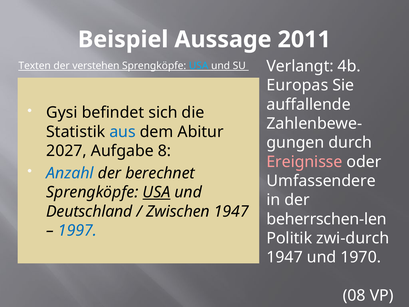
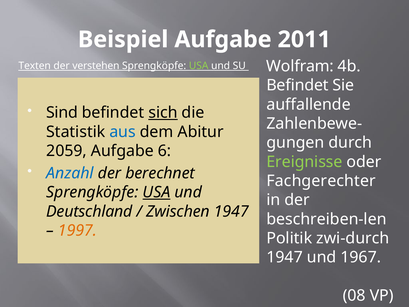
Beispiel Aussage: Aussage -> Aufgabe (223, 39)
Verlangt: Verlangt -> Wolfram (300, 66)
USA colour: light blue -> light green (199, 66)
Europas: Europas -> Befindet (298, 85)
Gysi: Gysi -> Sind (62, 113)
sich underline: none -> present (163, 113)
2027: 2027 -> 2059 (67, 151)
8: 8 -> 6 (165, 151)
Ereignisse colour: pink -> light green (304, 162)
Umfassendere: Umfassendere -> Fachgerechter (321, 181)
beherrschen-len: beherrschen-len -> beschreiben-len (327, 219)
1997 colour: blue -> orange (78, 230)
1970: 1970 -> 1967 (361, 257)
